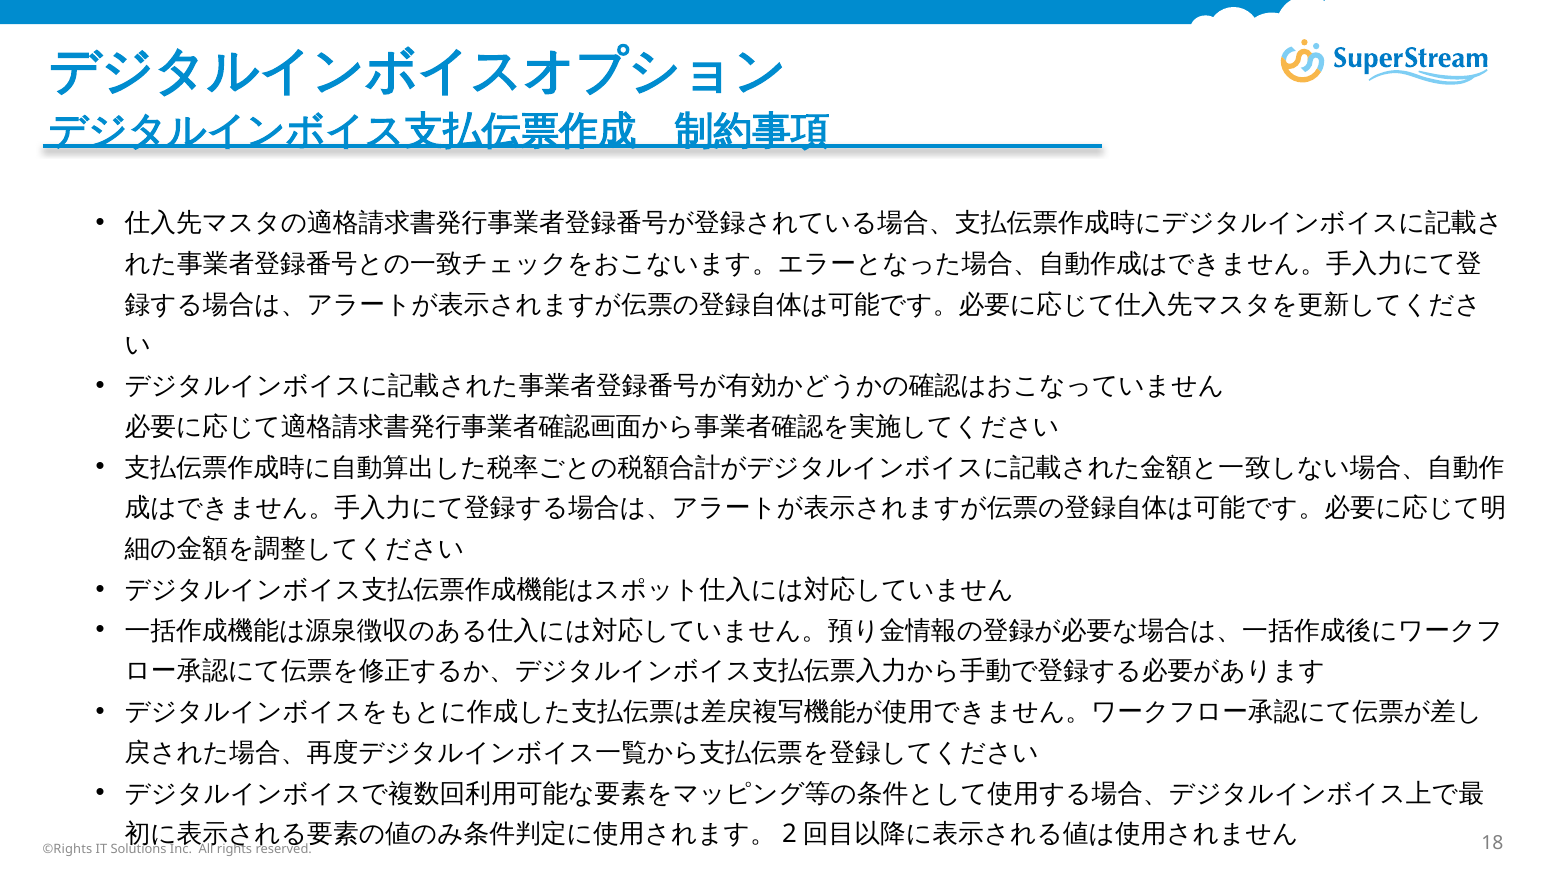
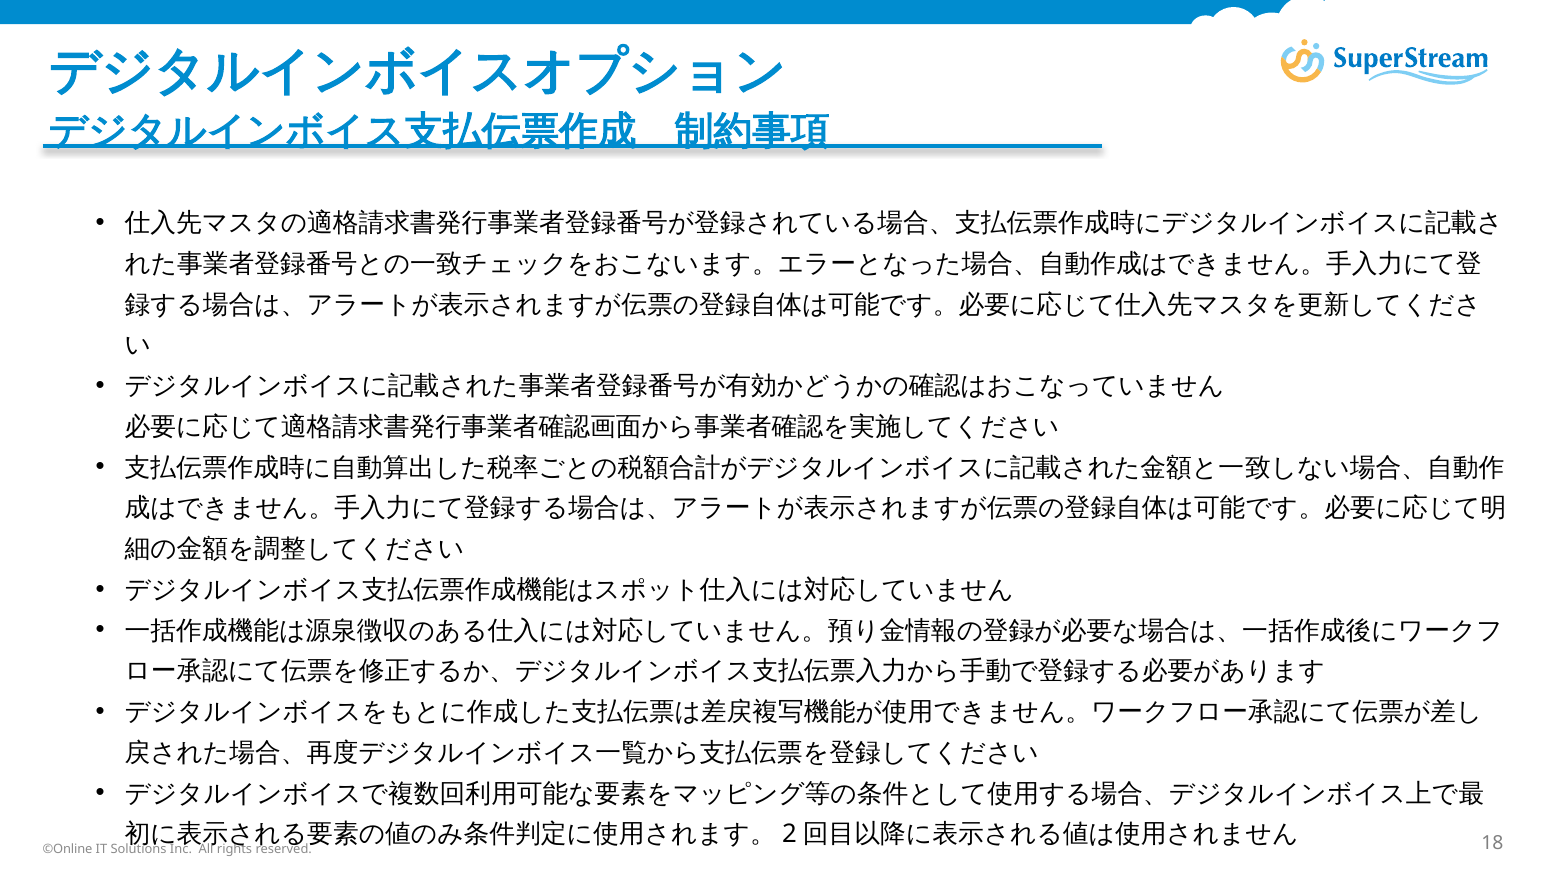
©Rights: ©Rights -> ©Online (68, 850)
